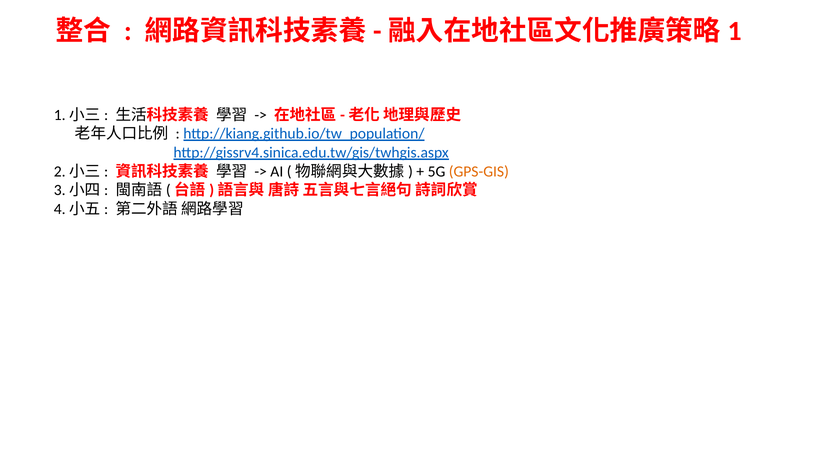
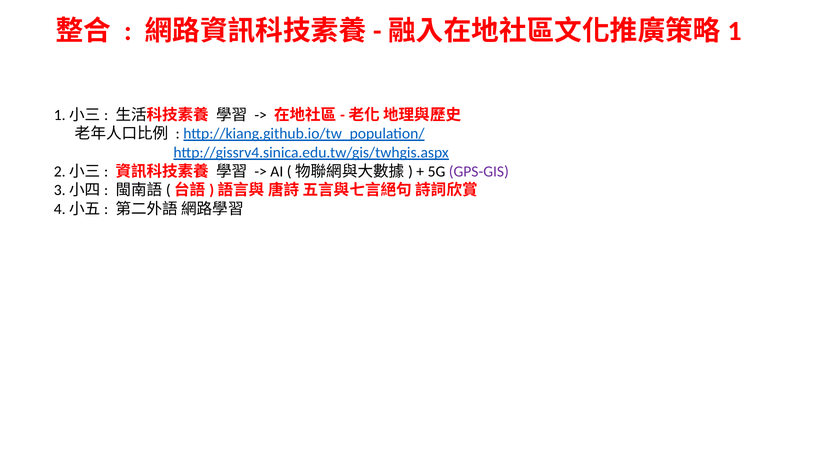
GPS-GIS colour: orange -> purple (479, 172)
